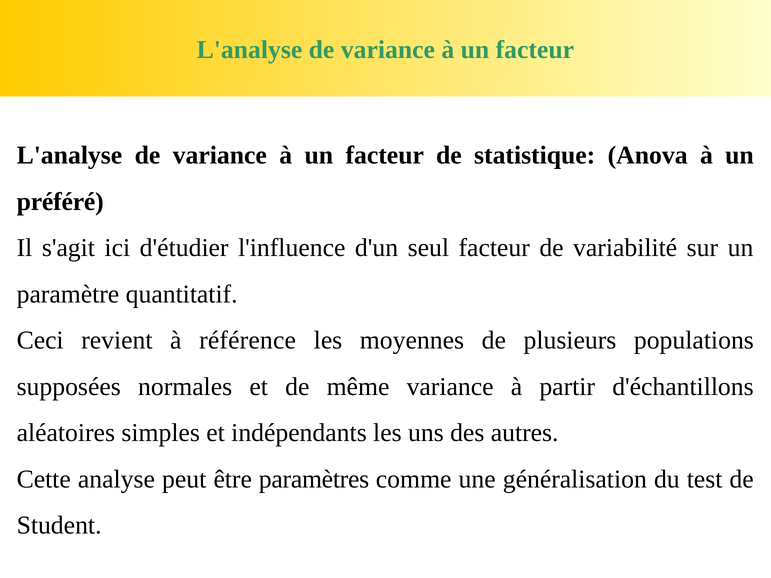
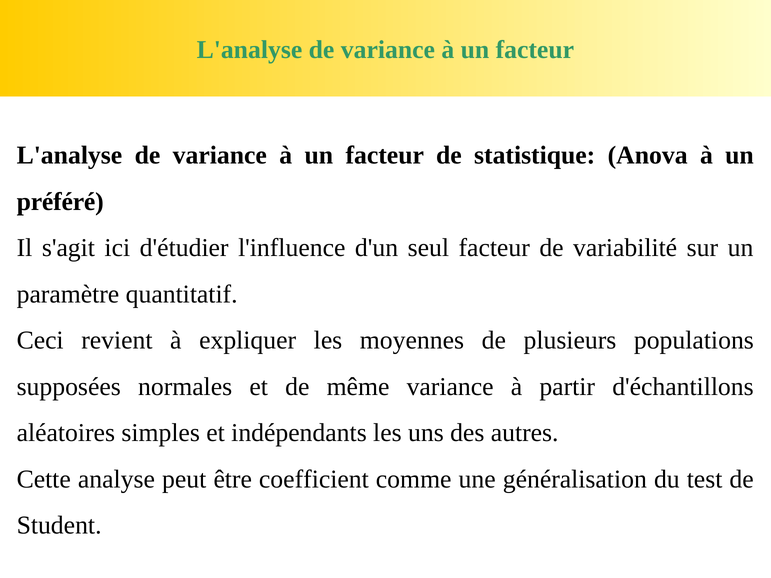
référence: référence -> expliquer (248, 341)
paramètres: paramètres -> coefficient (314, 479)
